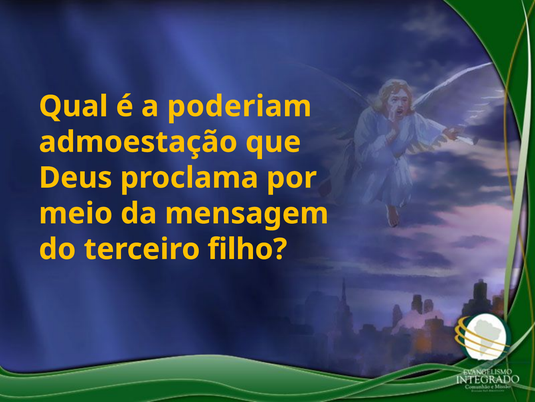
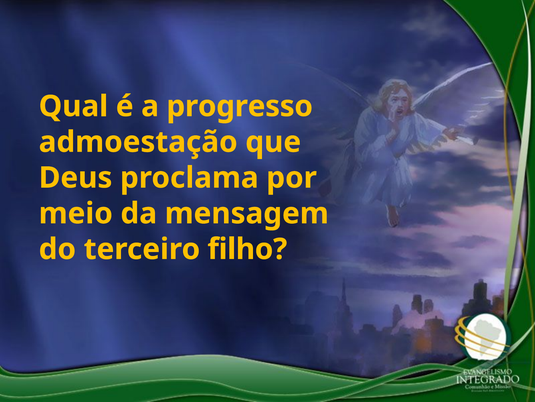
poderiam: poderiam -> progresso (240, 106)
